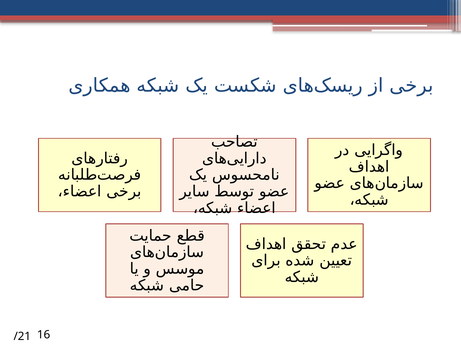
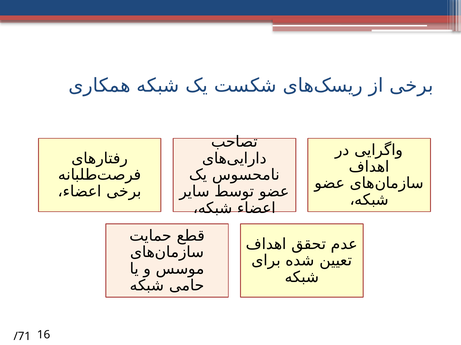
/21: /21 -> /71 (22, 337)
